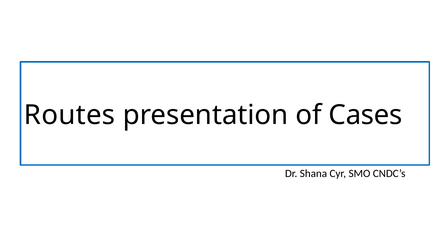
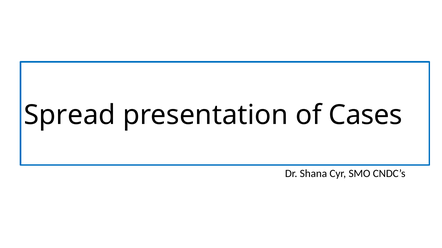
Routes: Routes -> Spread (70, 115)
